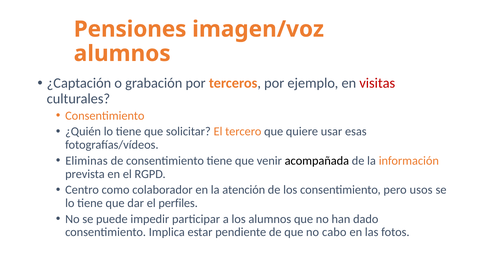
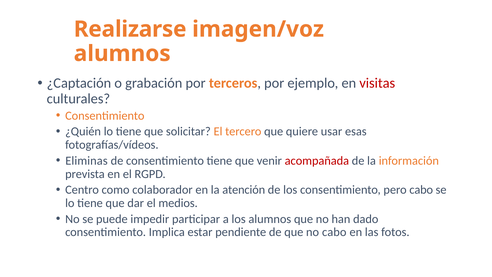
Pensiones: Pensiones -> Realizarse (130, 29)
acompañada colour: black -> red (317, 161)
pero usos: usos -> cabo (421, 190)
perfiles: perfiles -> medios (178, 203)
